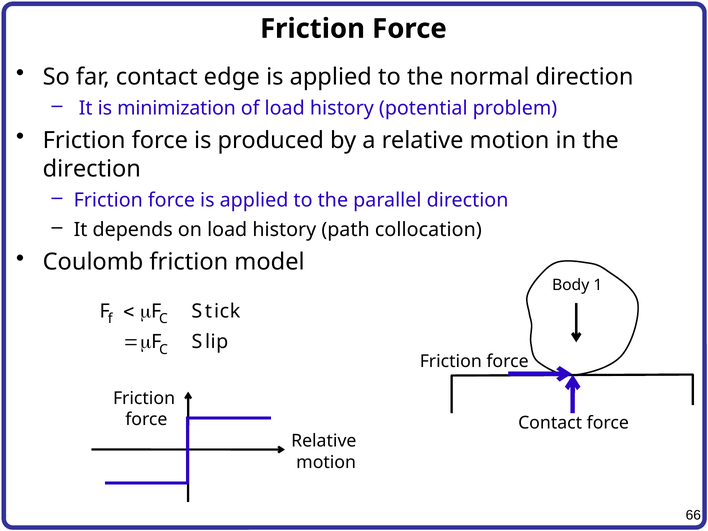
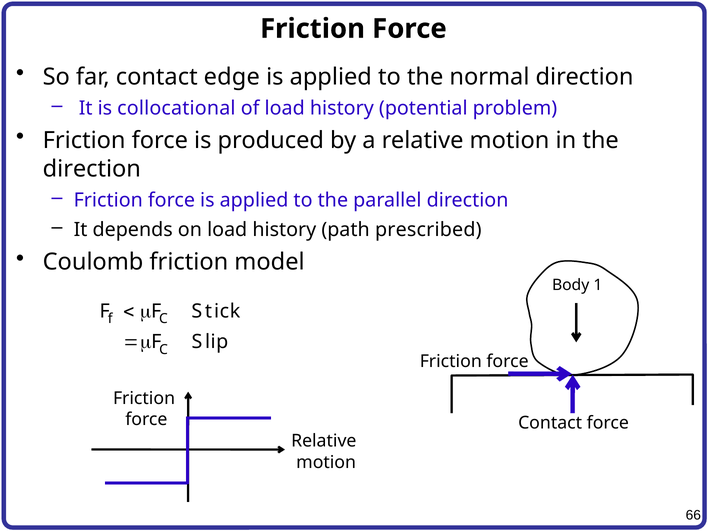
minimization: minimization -> collocational (176, 108)
collocation: collocation -> prescribed (428, 230)
